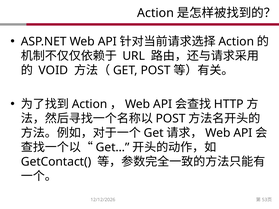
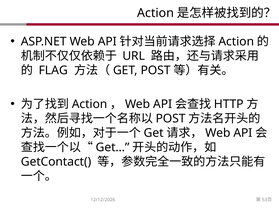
VOID: VOID -> FLAG (53, 70)
